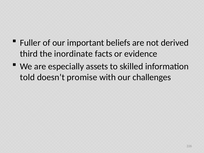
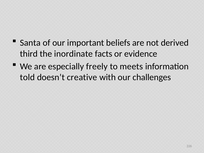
Fuller: Fuller -> Santa (30, 43)
assets: assets -> freely (97, 66)
skilled: skilled -> meets (131, 66)
promise: promise -> creative (82, 77)
